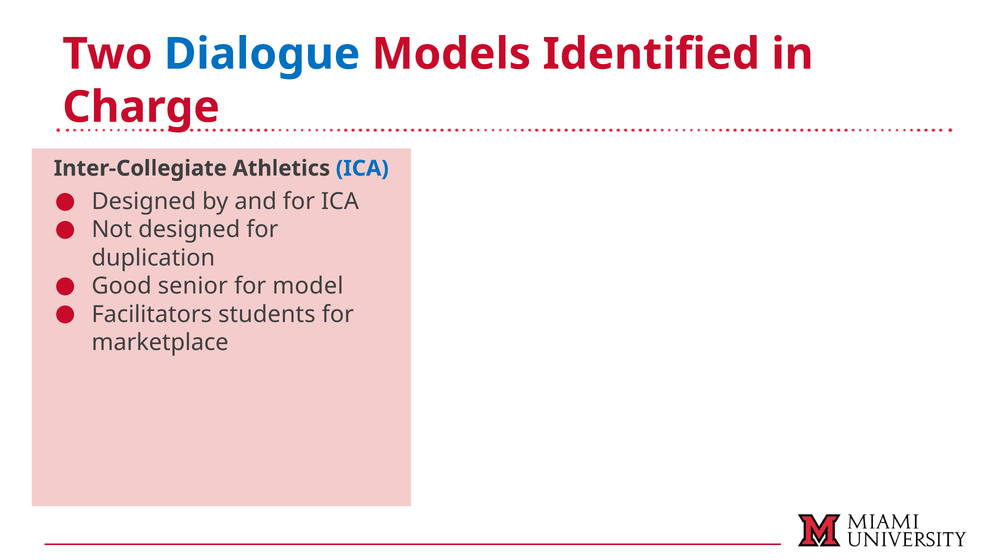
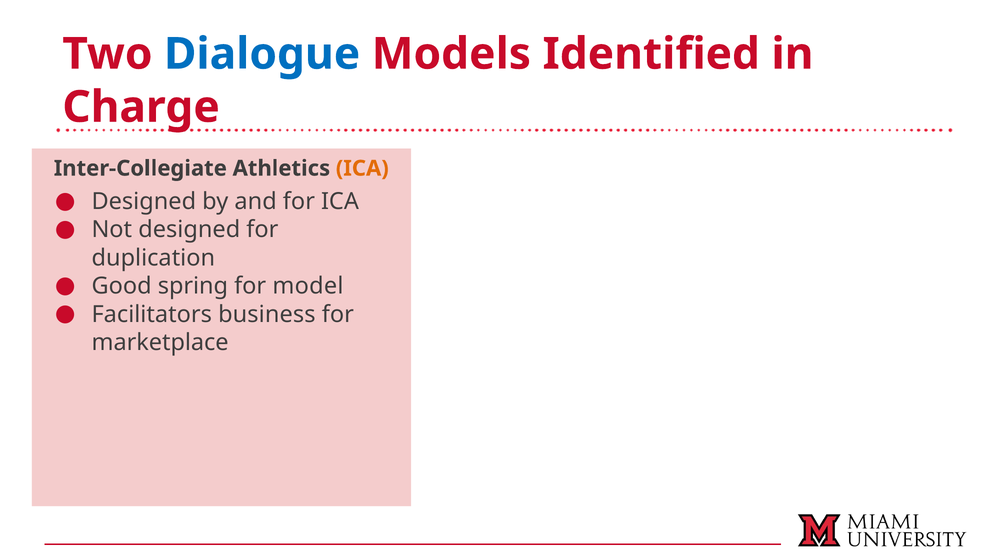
ICA colour: blue -> orange (362, 168)
senior: senior -> spring (193, 286)
students: students -> business (267, 314)
